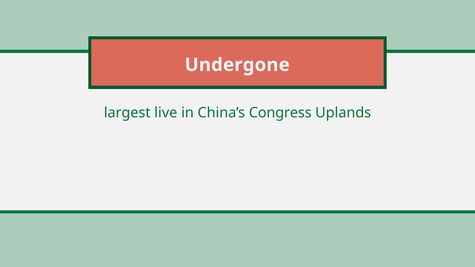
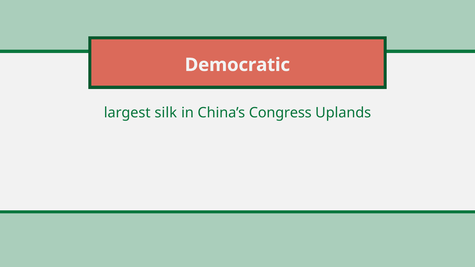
Undergone: Undergone -> Democratic (237, 65)
live: live -> silk (166, 113)
